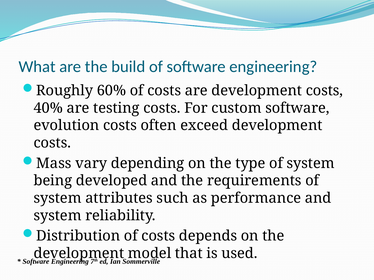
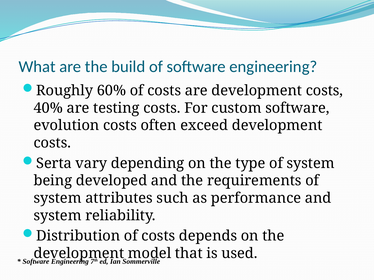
Mass: Mass -> Serta (54, 164)
